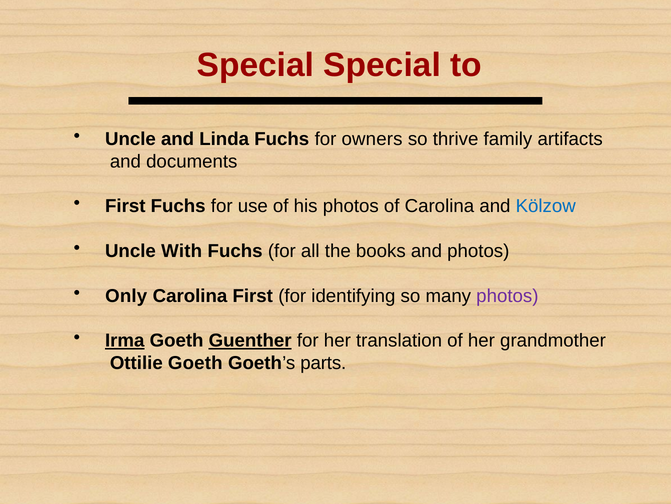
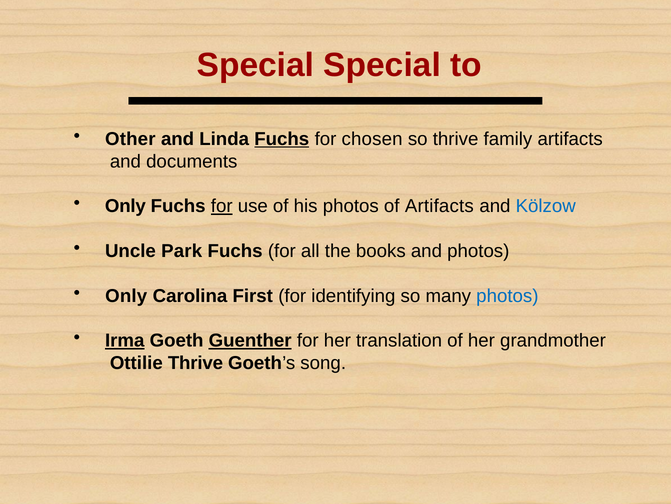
Uncle: Uncle -> Other (130, 139)
Fuchs underline: none -> present (282, 139)
owners: owners -> chosen (372, 139)
First: First -> Only (125, 206)
for underline: none -> present (222, 206)
of Carolina: Carolina -> Artifacts (439, 206)
With: With -> Park (182, 251)
photos colour: purple -> blue (507, 295)
Ottilie Goeth: Goeth -> Thrive (195, 363)
parts: parts -> song (323, 363)
